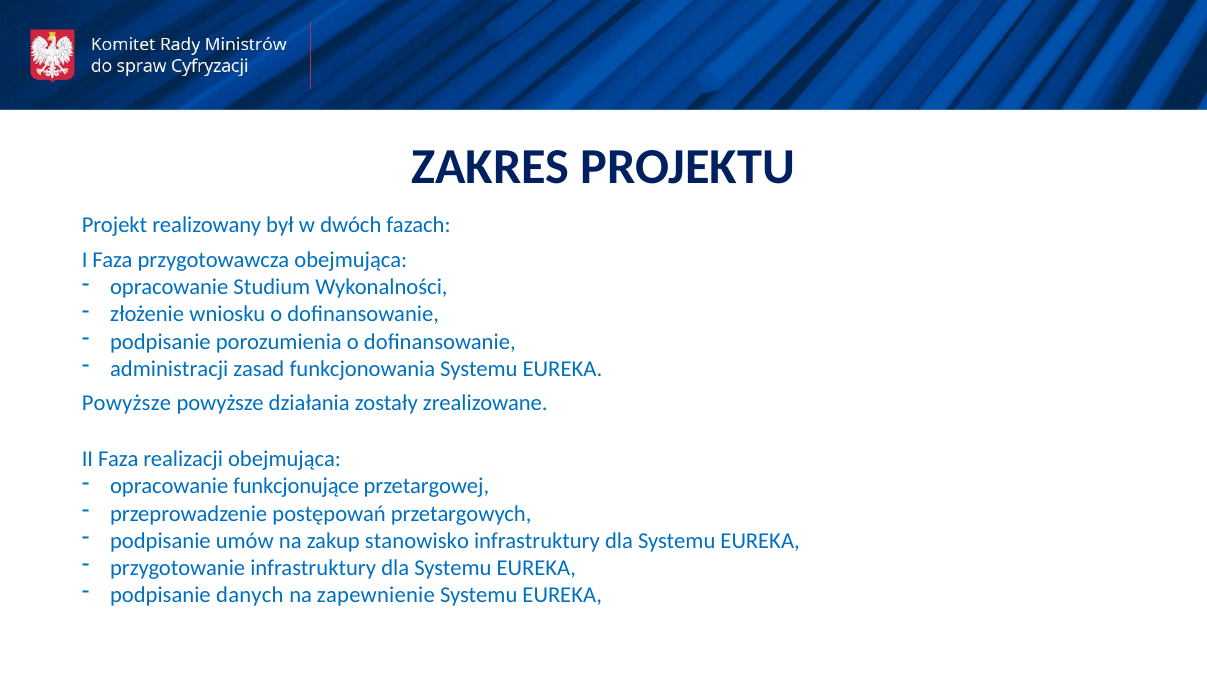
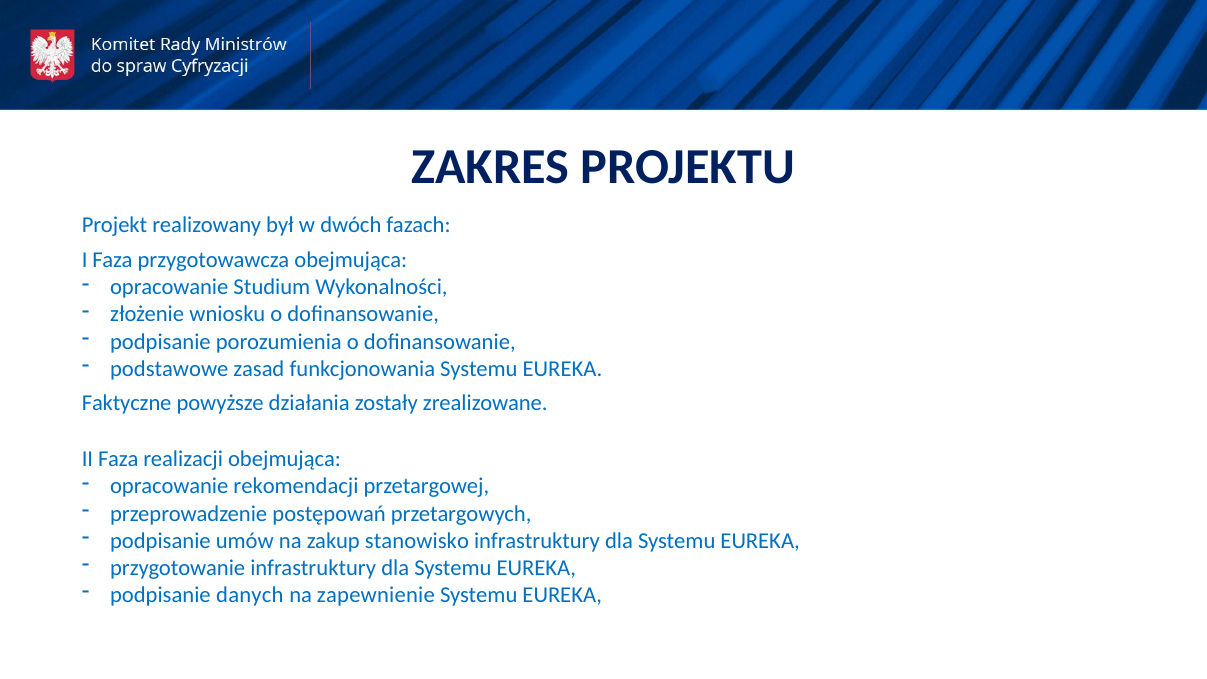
administracji: administracji -> podstawowe (169, 369)
Powyższe: Powyższe -> Faktyczne (127, 403)
funkcjonujące: funkcjonujące -> rekomendacji (296, 486)
